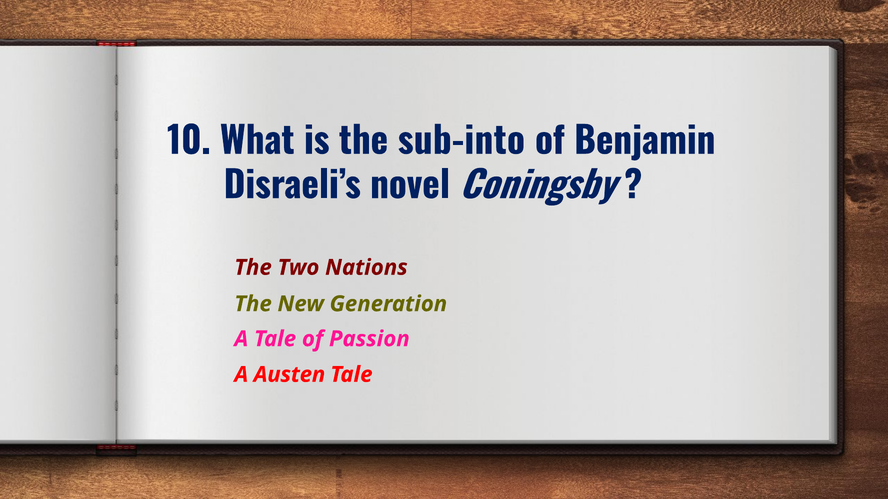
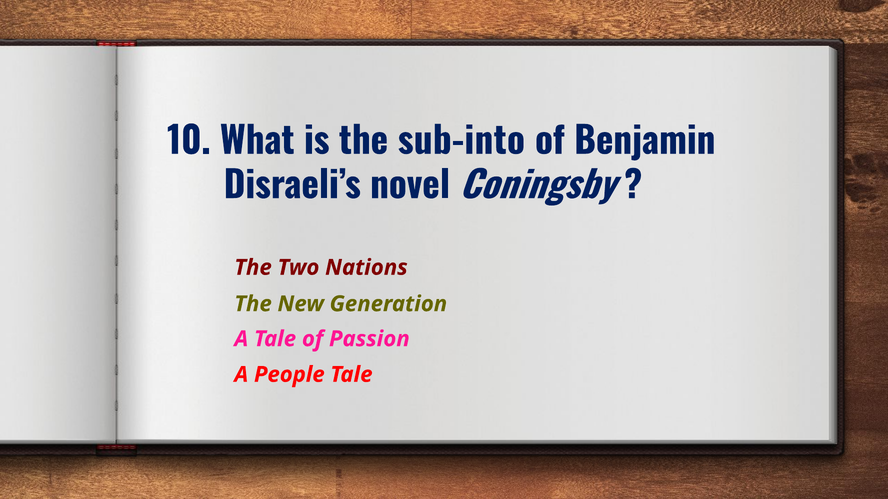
Austen: Austen -> People (289, 375)
